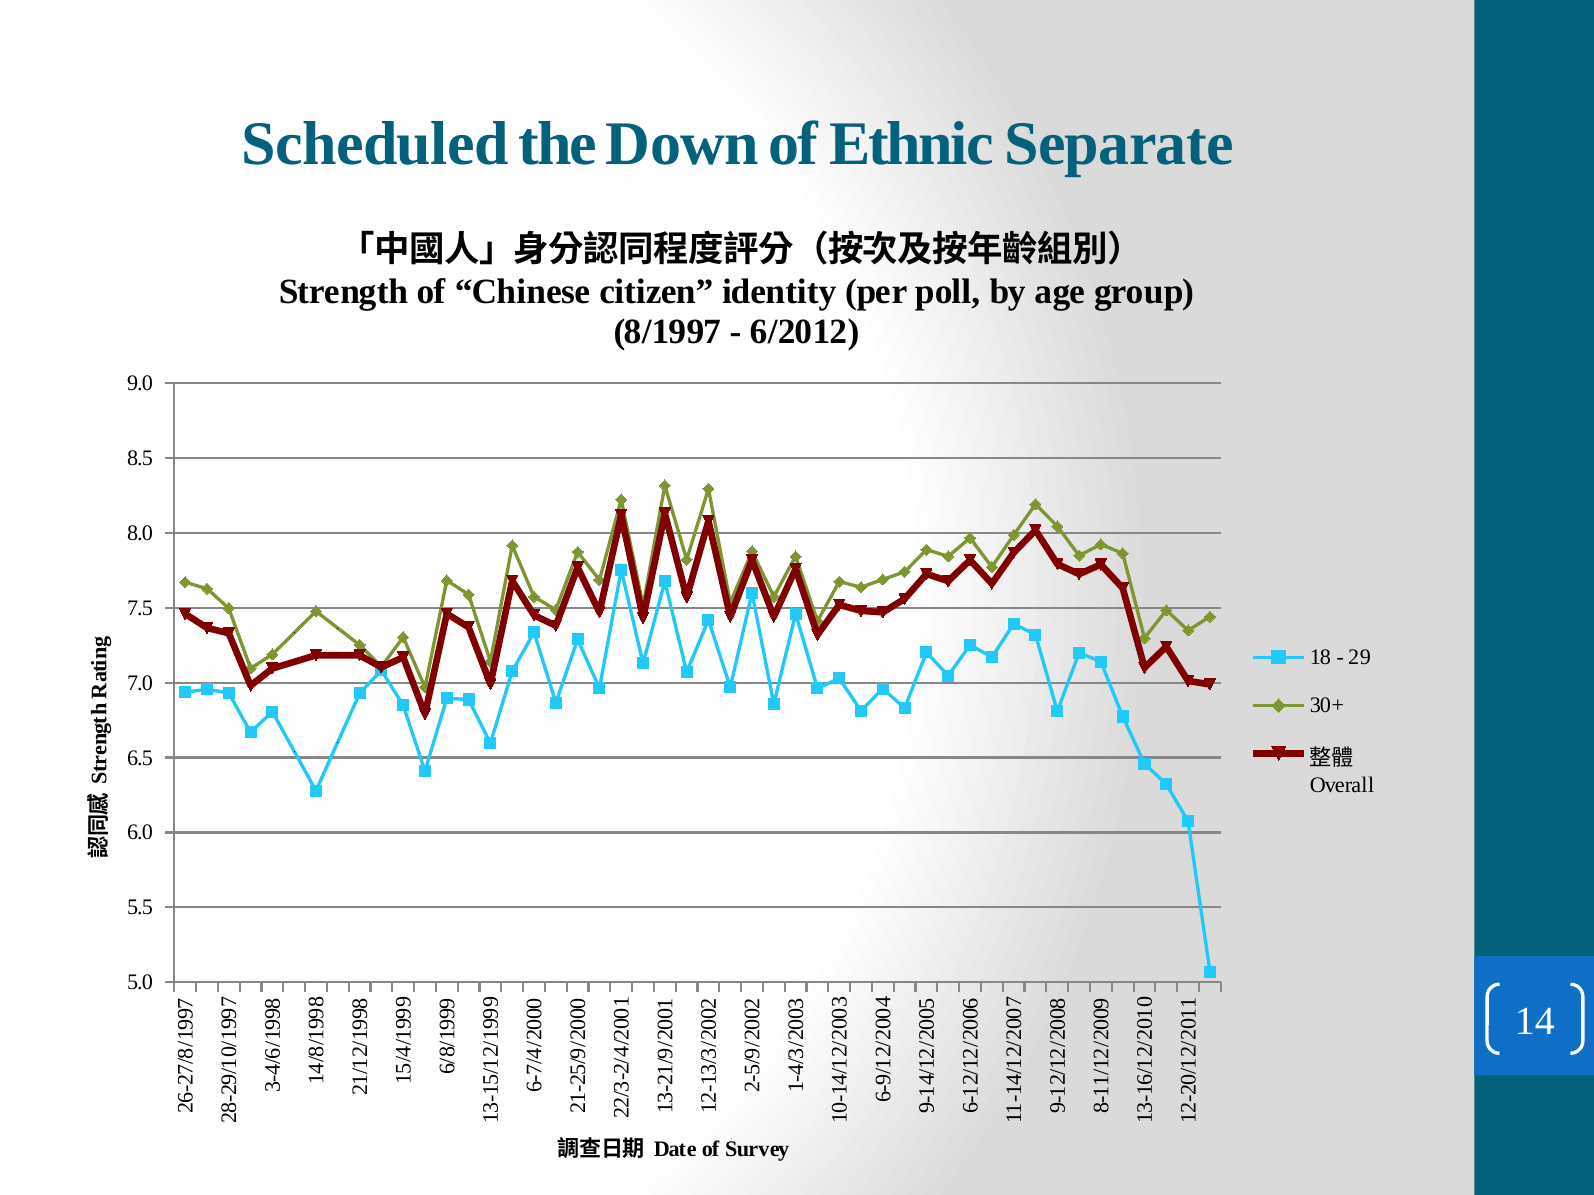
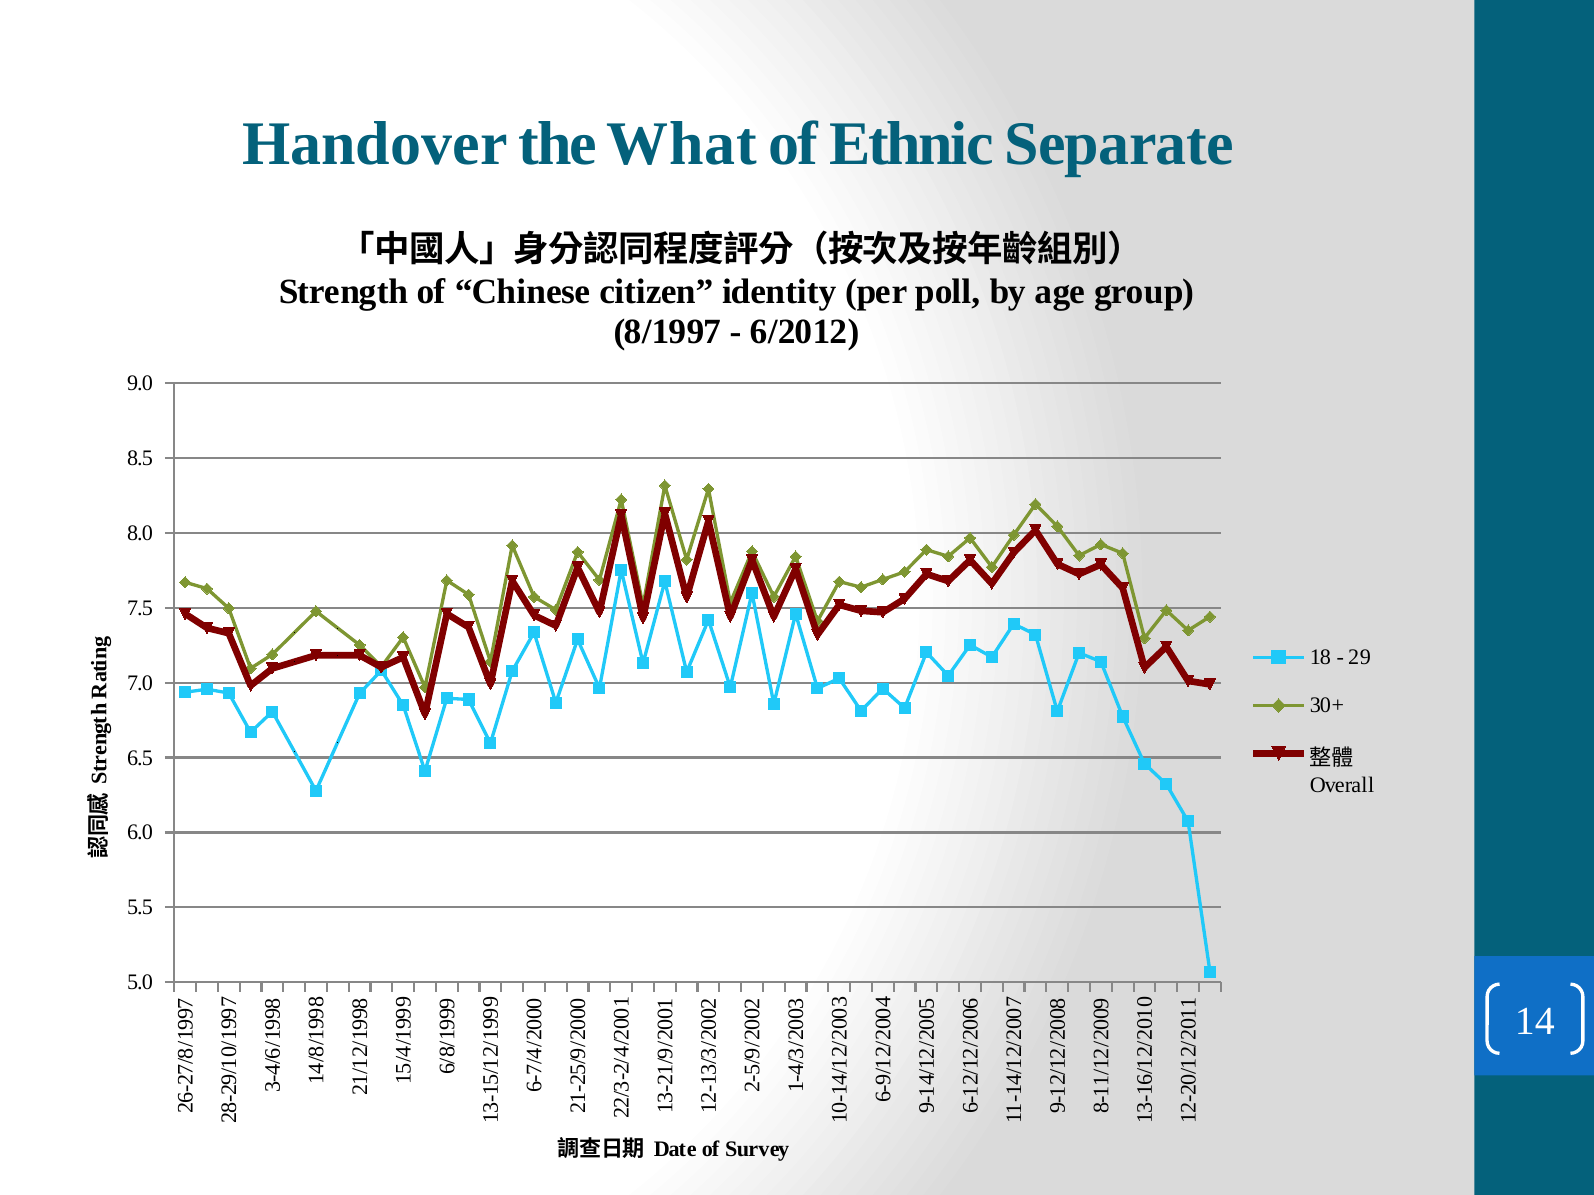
Scheduled: Scheduled -> Handover (375, 144)
Down: Down -> What (682, 144)
